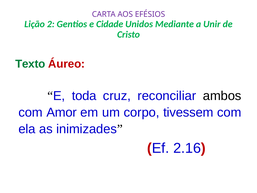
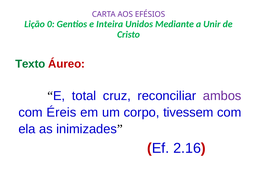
2: 2 -> 0 (51, 24)
Cidade: Cidade -> Inteira (110, 24)
toda: toda -> total (84, 96)
ambos colour: black -> purple (222, 96)
Amor: Amor -> Éreis (61, 112)
